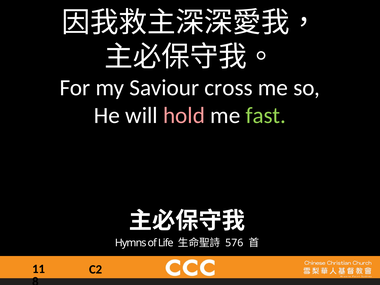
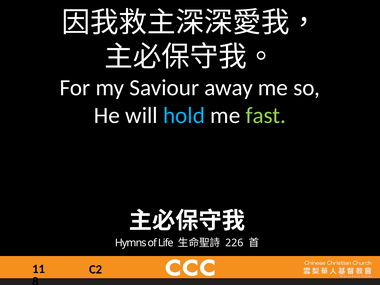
cross: cross -> away (229, 88)
hold colour: pink -> light blue (184, 116)
576: 576 -> 226 (234, 243)
